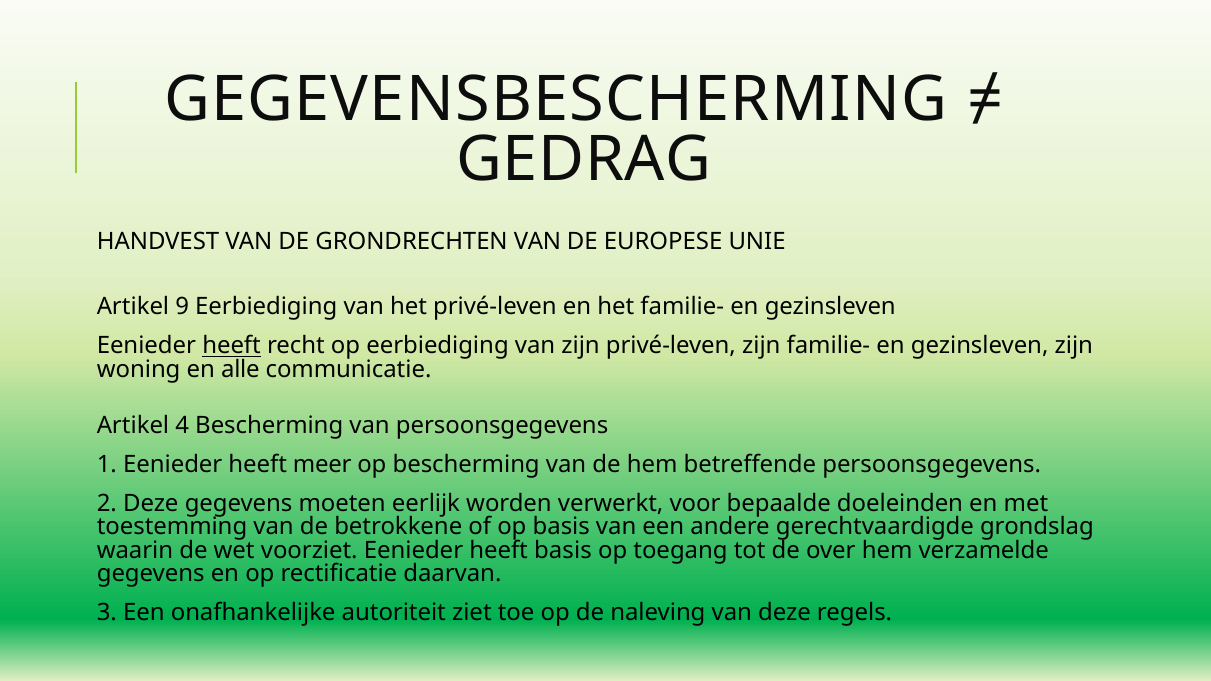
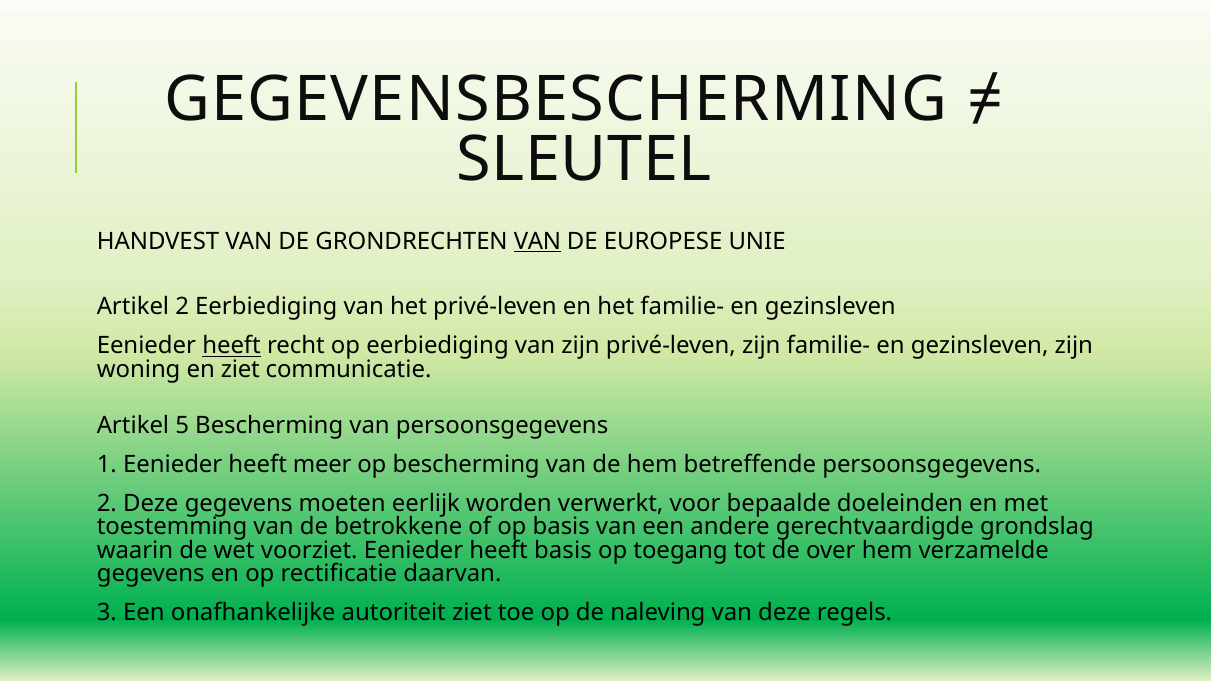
GEDRAG: GEDRAG -> SLEUTEL (584, 160)
VAN underline: none -> present (537, 241)
Artikel 9: 9 -> 2 (182, 307)
en alle: alle -> ziet (240, 369)
4: 4 -> 5 (182, 426)
